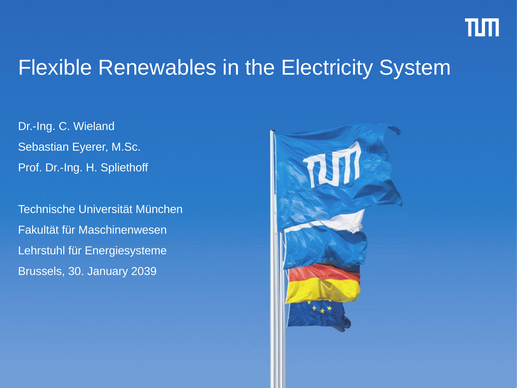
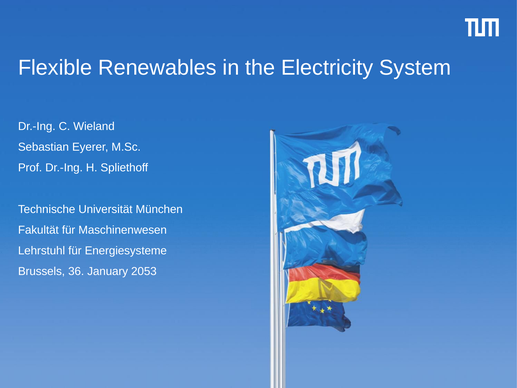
30: 30 -> 36 (76, 271)
2039: 2039 -> 2053 (144, 271)
